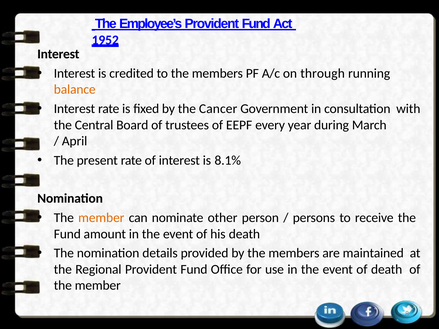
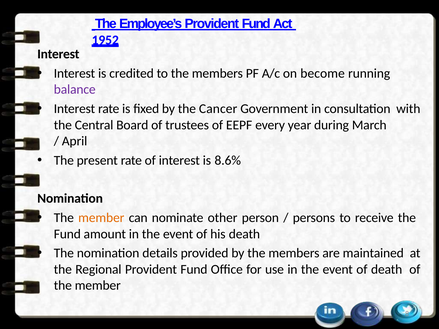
through: through -> become (323, 74)
balance colour: orange -> purple (75, 90)
8.1%: 8.1% -> 8.6% (228, 160)
